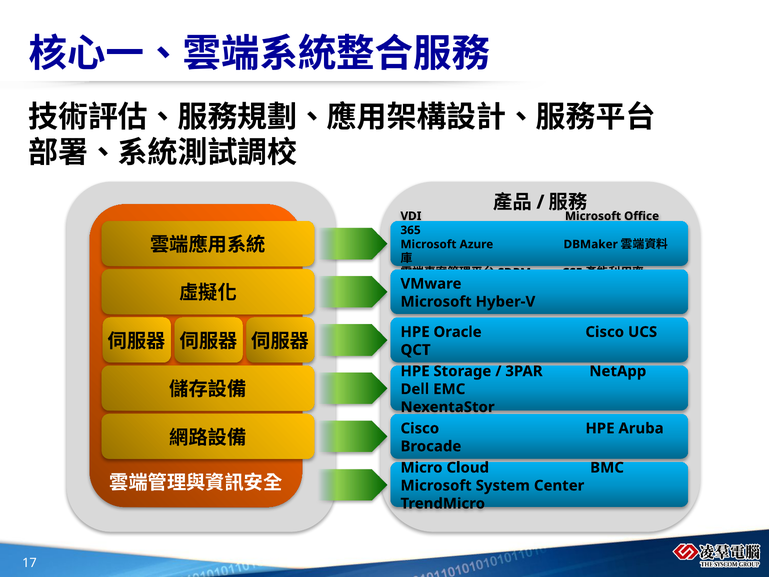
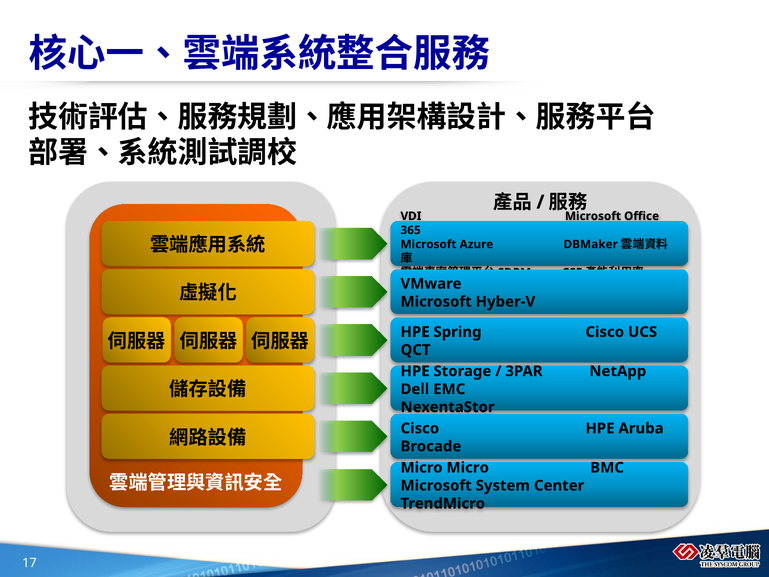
Oracle: Oracle -> Spring (457, 332)
Micro Cloud: Cloud -> Micro (468, 467)
